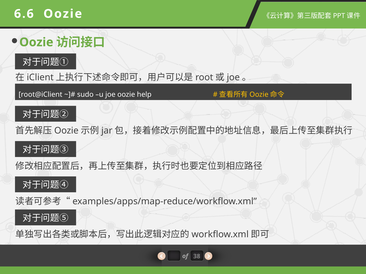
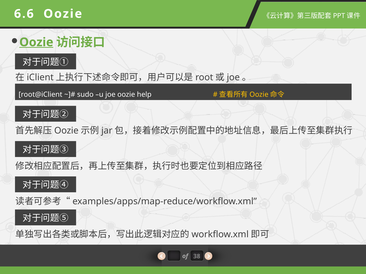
Oozie underline: none -> present (36, 42)
